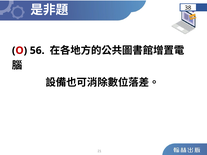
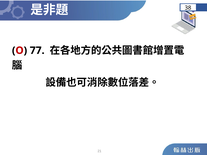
56: 56 -> 77 (37, 51)
